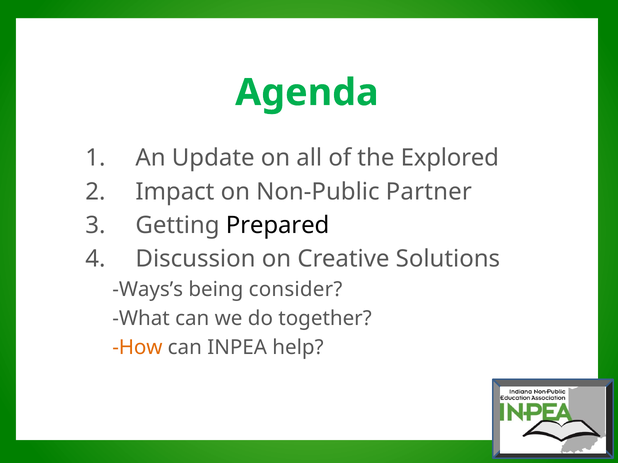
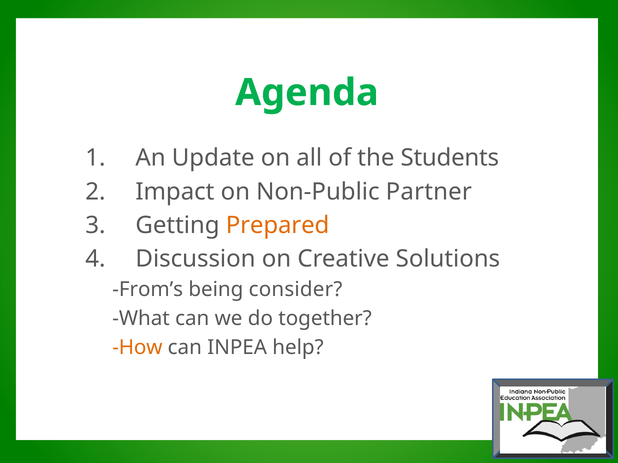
Explored: Explored -> Students (450, 158)
Prepared colour: black -> orange (278, 226)
Ways’s: Ways’s -> From’s (148, 290)
